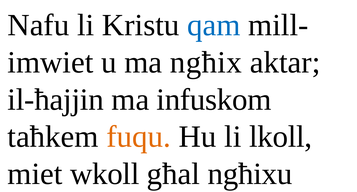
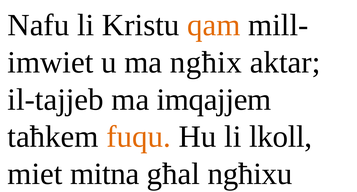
qam colour: blue -> orange (214, 25)
il-ħajjin: il-ħajjin -> il-tajjeb (56, 100)
infuskom: infuskom -> imqajjem (214, 100)
wkoll: wkoll -> mitna (105, 174)
